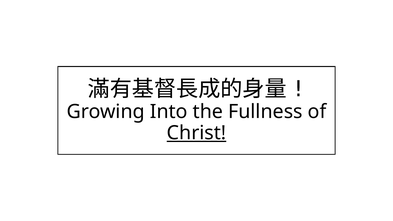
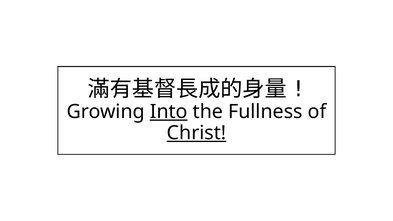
Into underline: none -> present (169, 112)
